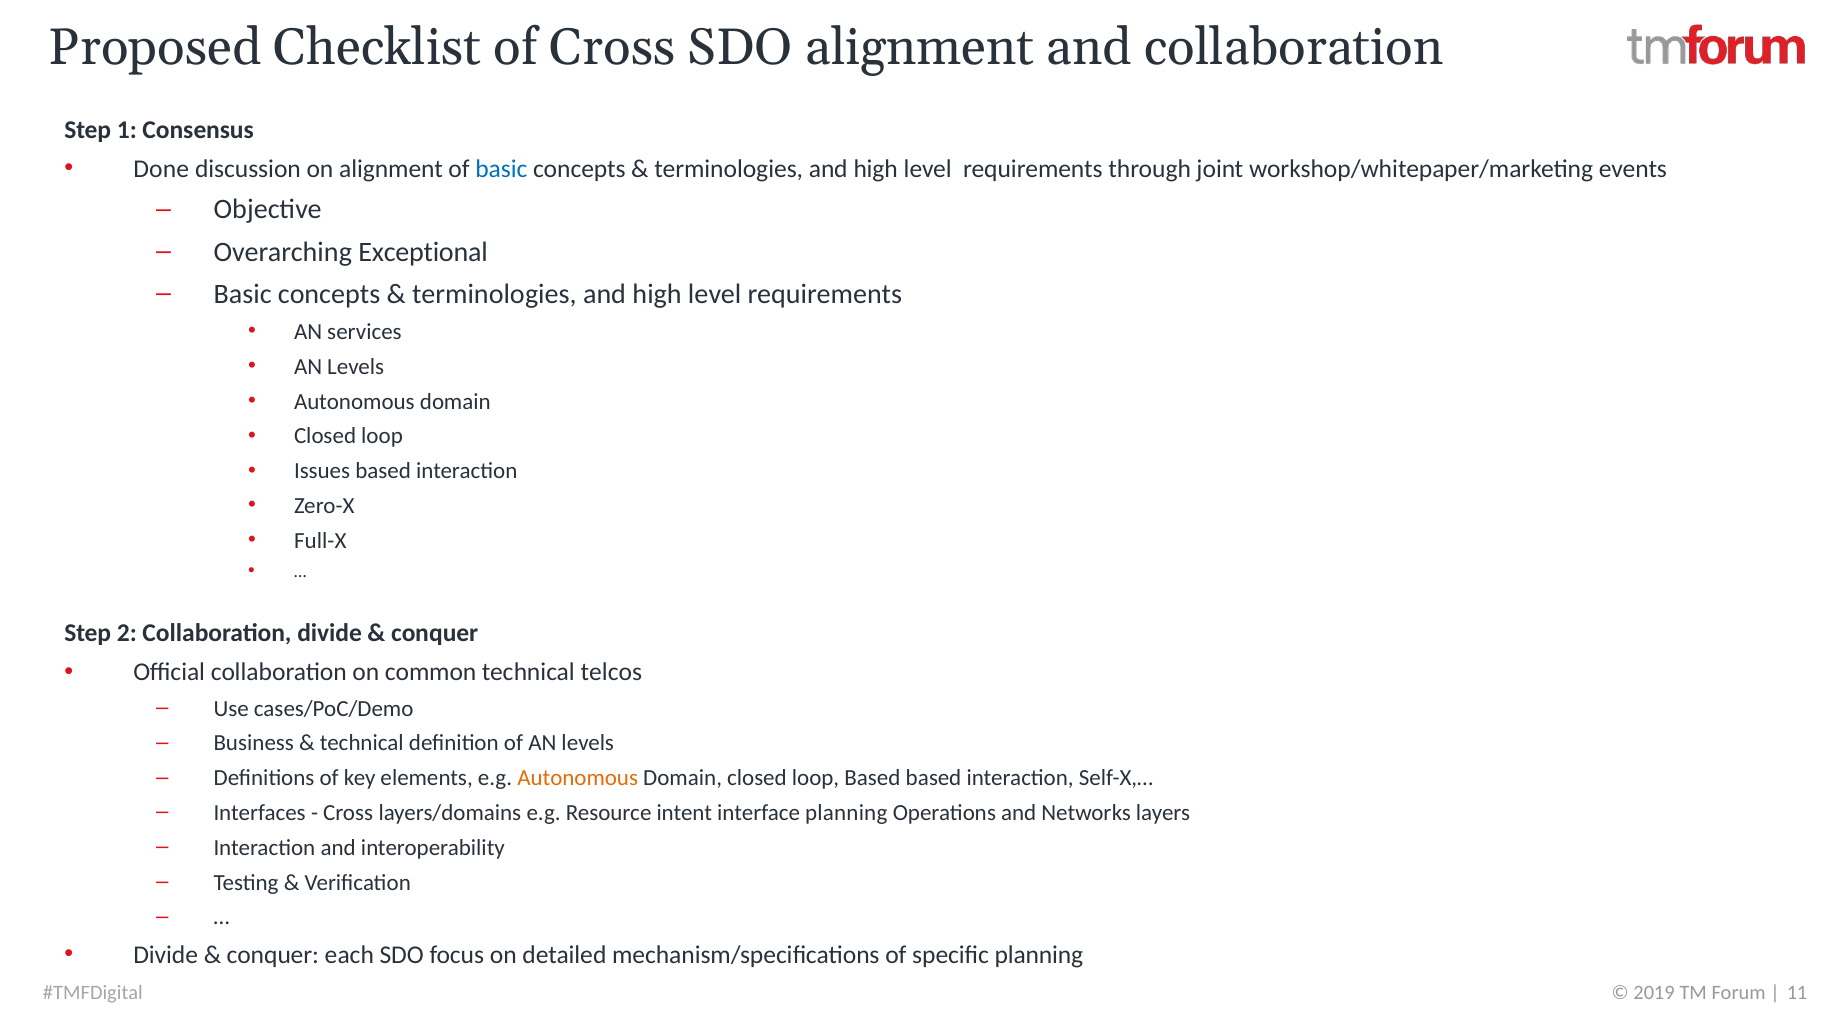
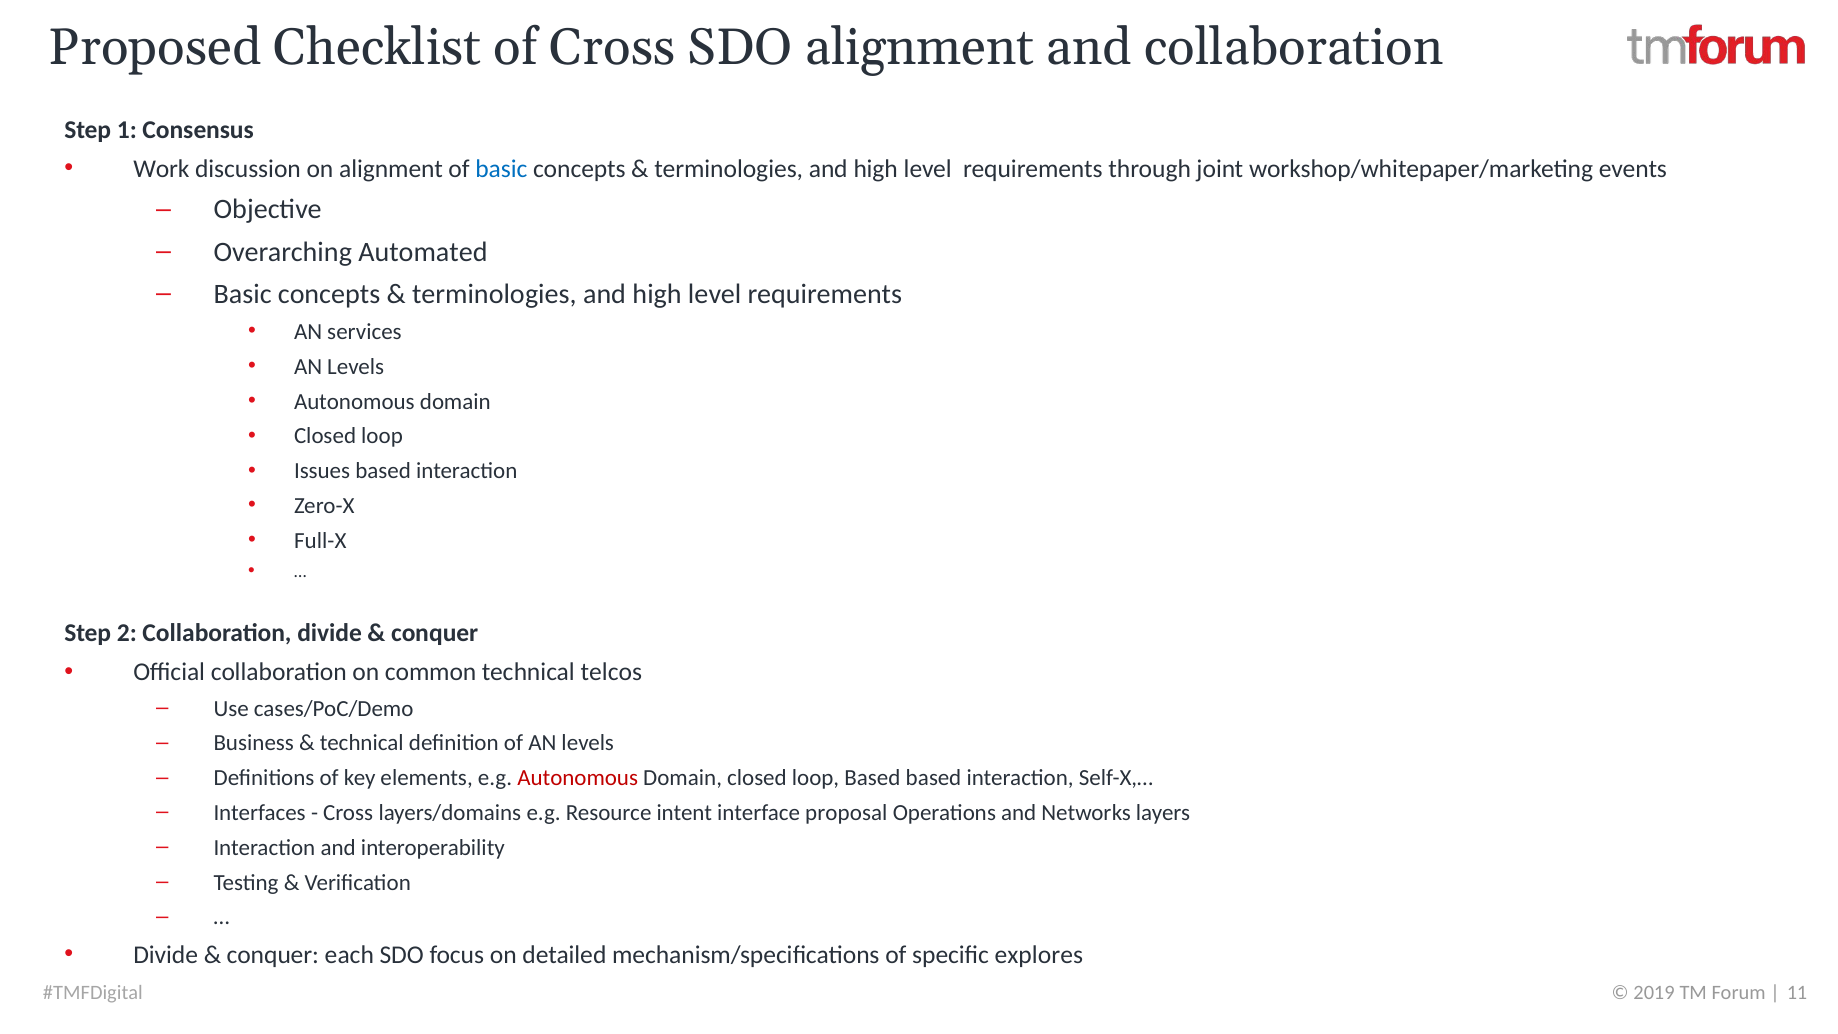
Done: Done -> Work (161, 169)
Exceptional: Exceptional -> Automated (423, 252)
Autonomous colour: orange -> red (578, 778)
interface planning: planning -> proposal (846, 813)
specific planning: planning -> explores (1039, 955)
